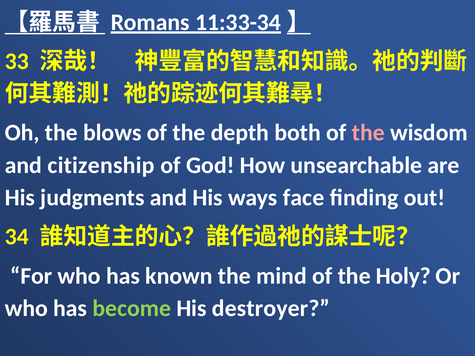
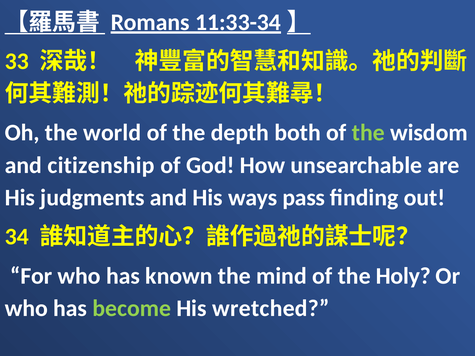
blows: blows -> world (112, 133)
the colour: pink -> light green (368, 133)
face: face -> pass (304, 198)
destroyer: destroyer -> wretched (271, 309)
